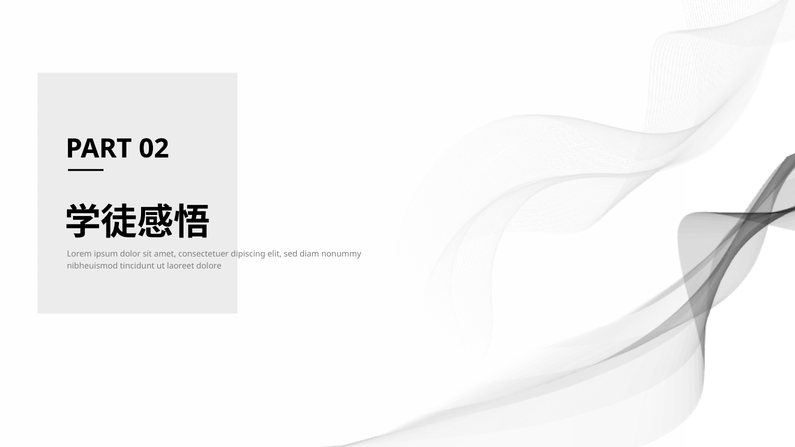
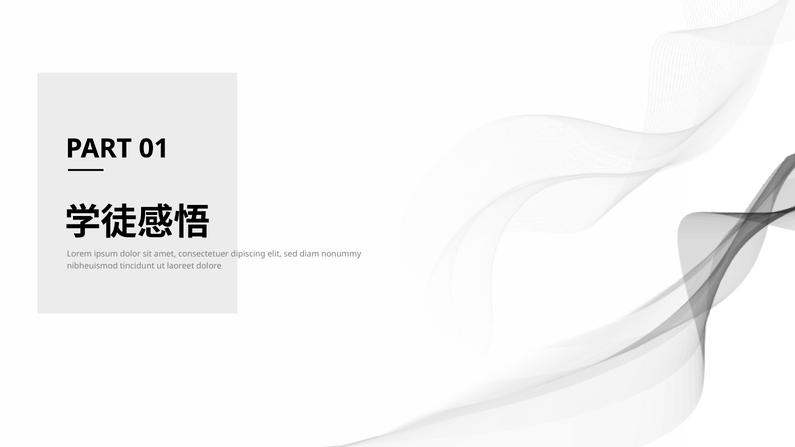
02: 02 -> 01 (154, 149)
